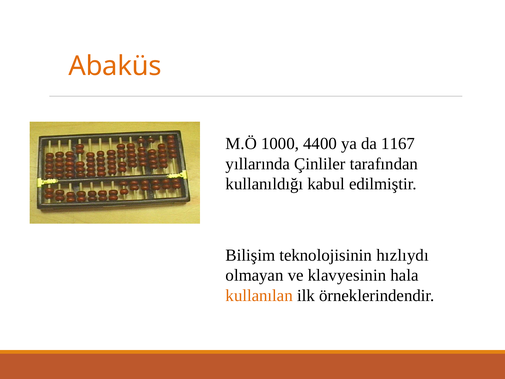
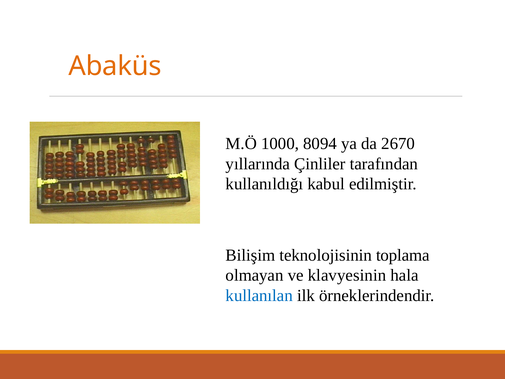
4400: 4400 -> 8094 (320, 143)
1167: 1167 -> 2670 (398, 143)
hızlıydı: hızlıydı -> toplama (403, 255)
kullanılan colour: orange -> blue (259, 295)
